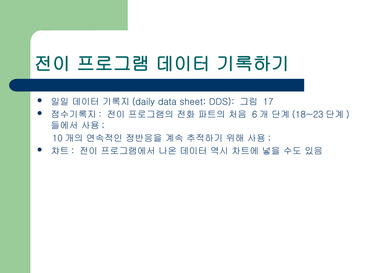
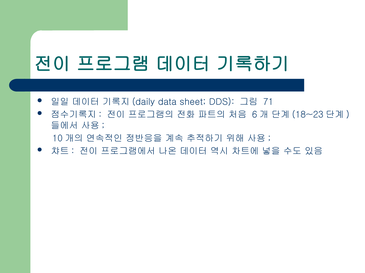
17: 17 -> 71 (268, 102)
